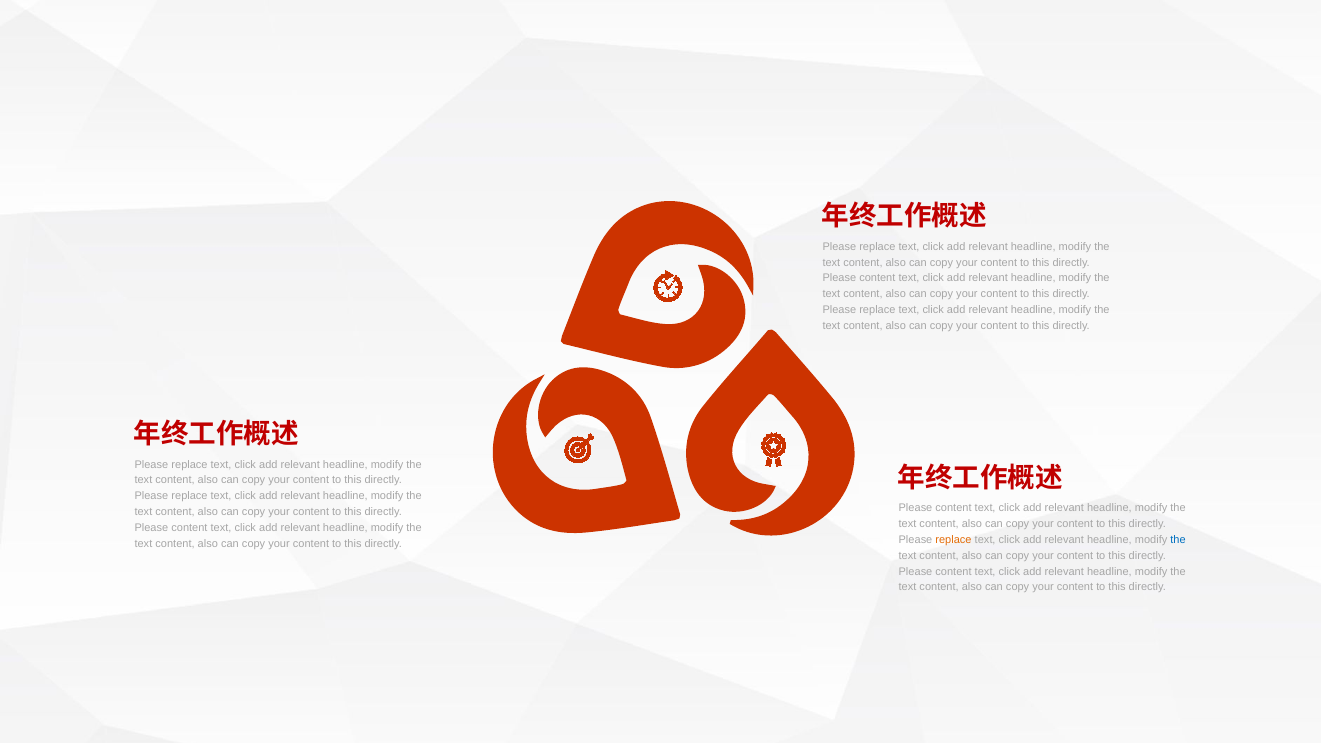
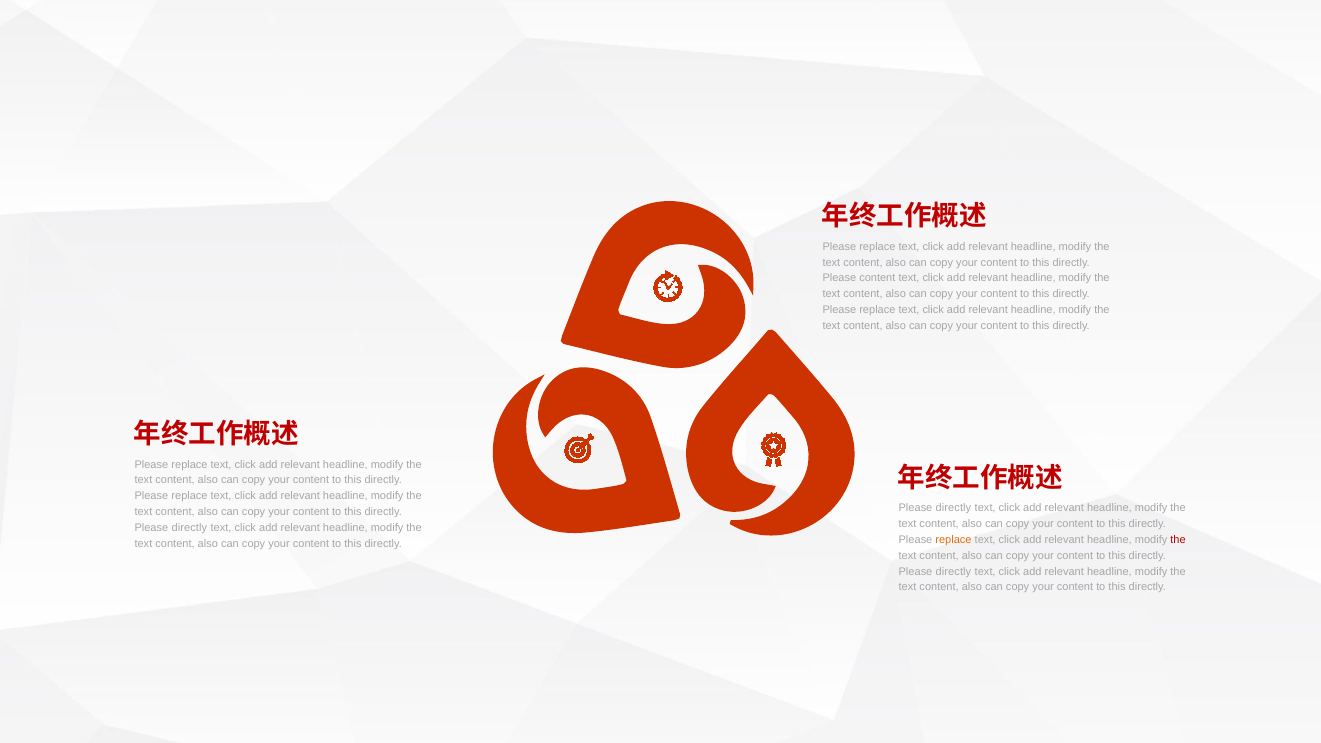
content: content -> directly (953, 508)
content: content -> directly (189, 528)
the colour: blue -> red (1178, 540)
content: content -> directly (953, 572)
